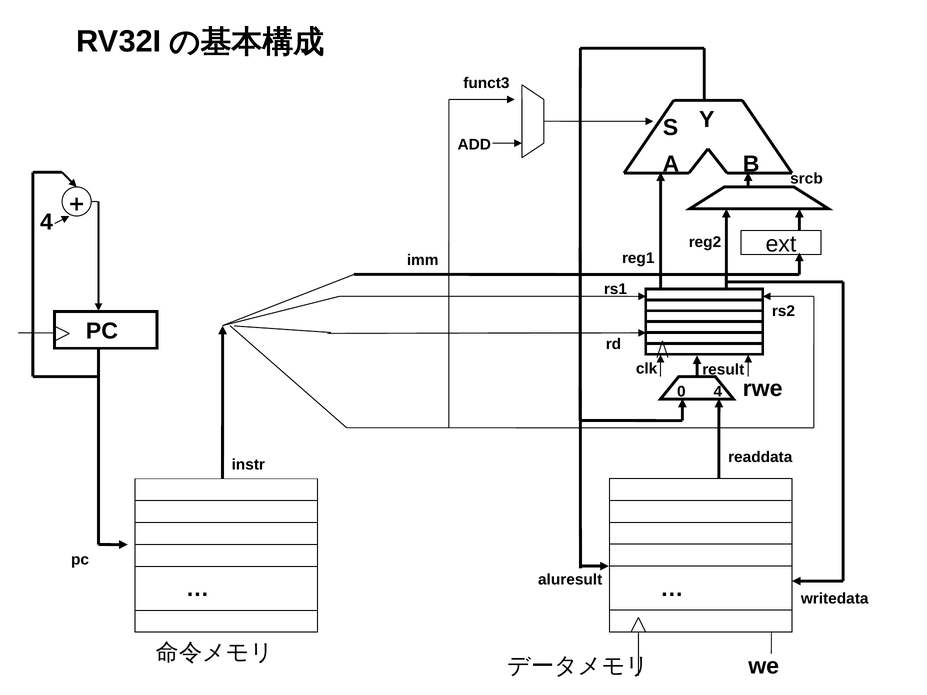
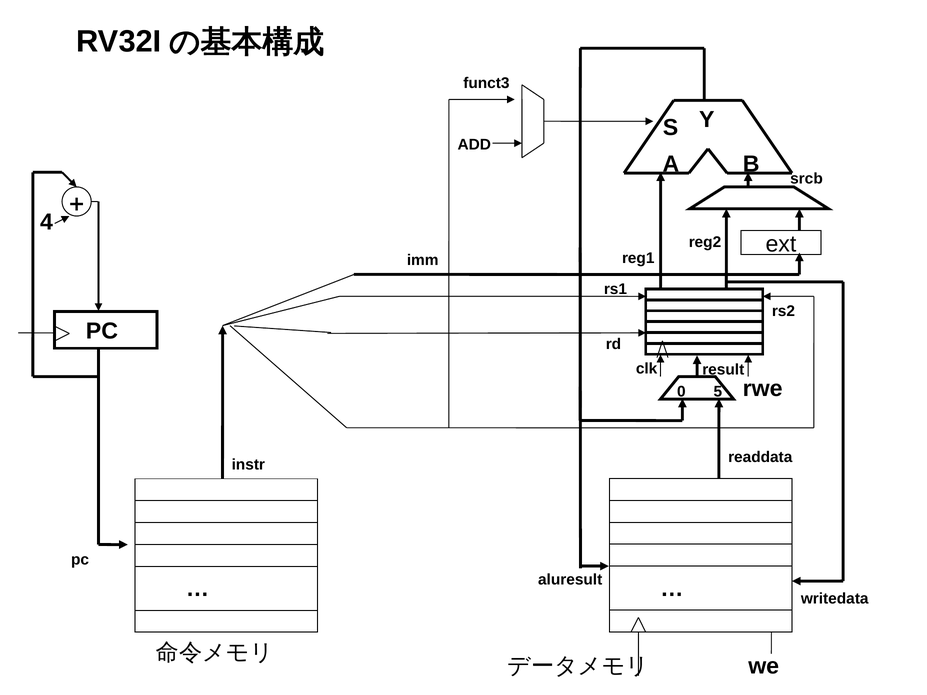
0 4: 4 -> 5 (718, 392)
